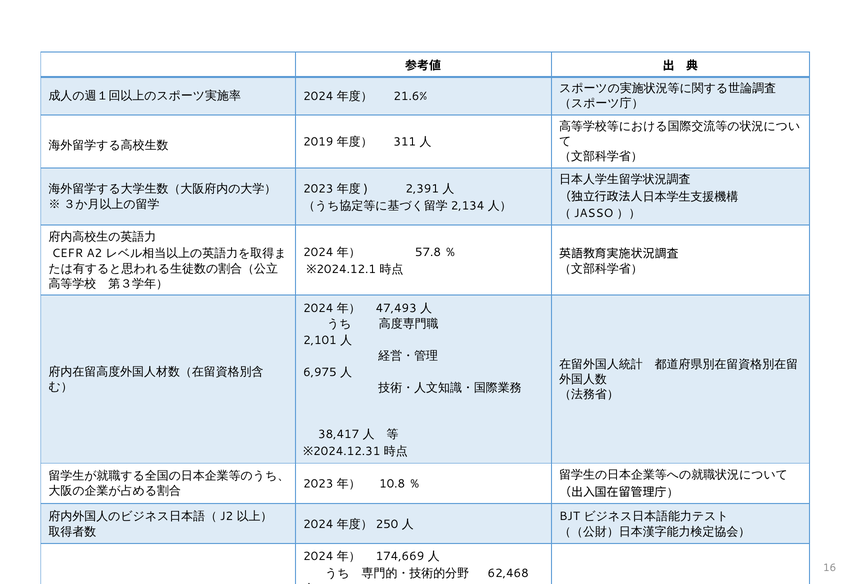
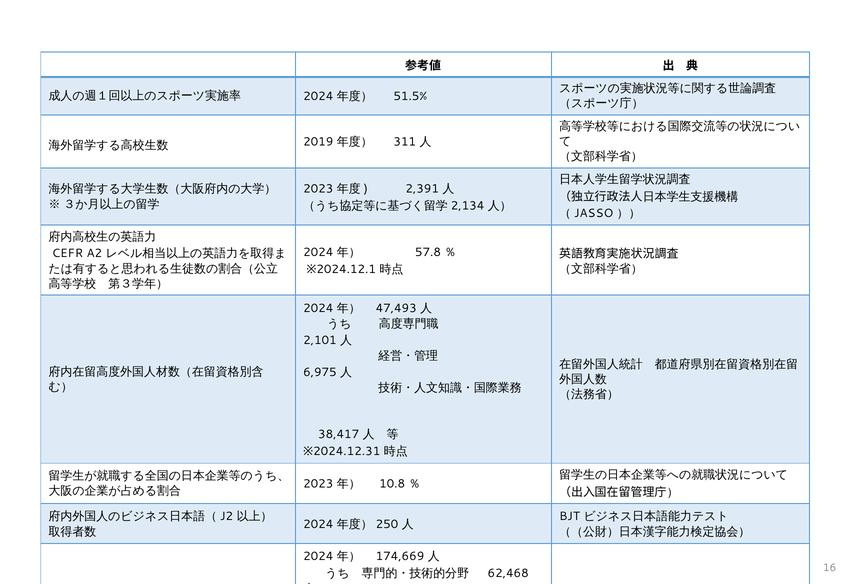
21.6%: 21.6% -> 51.5% (410, 97)
